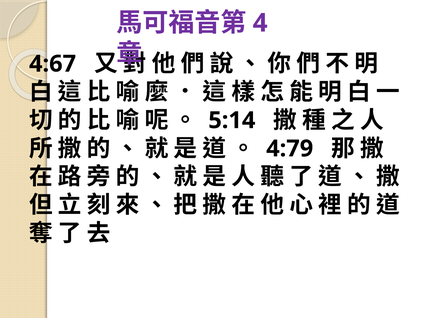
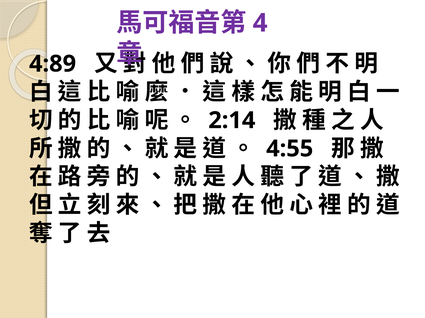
4:67: 4:67 -> 4:89 (53, 64)
5:14: 5:14 -> 2:14 (232, 121)
4:79: 4:79 -> 4:55 (290, 149)
